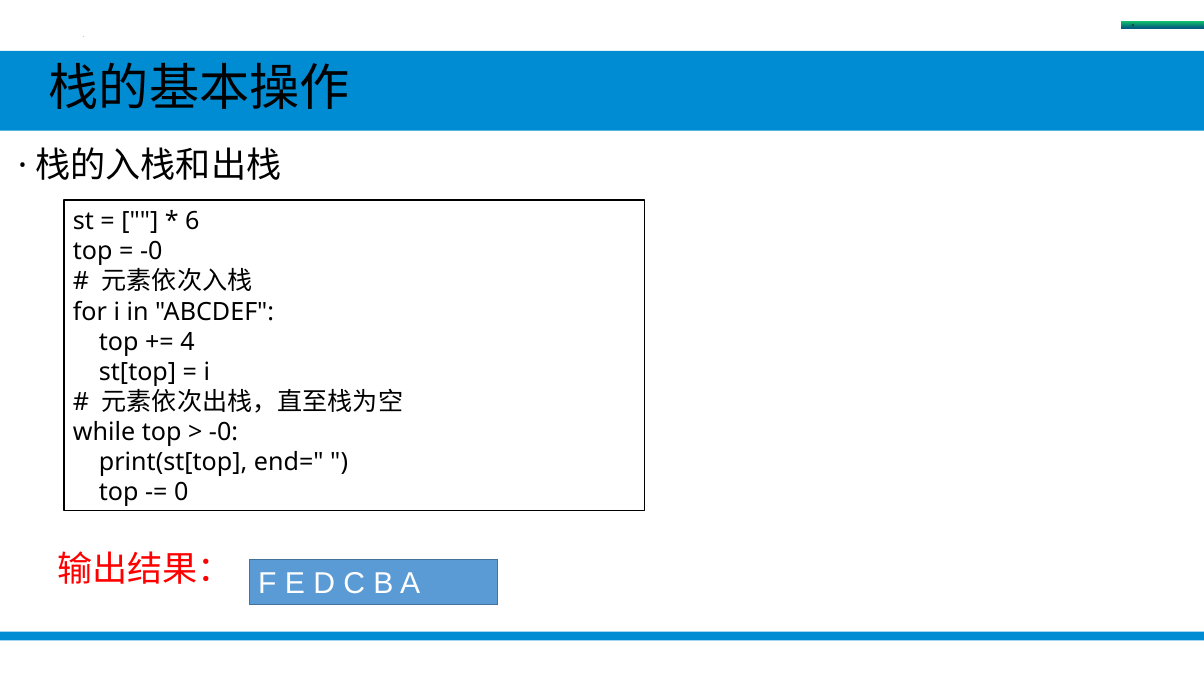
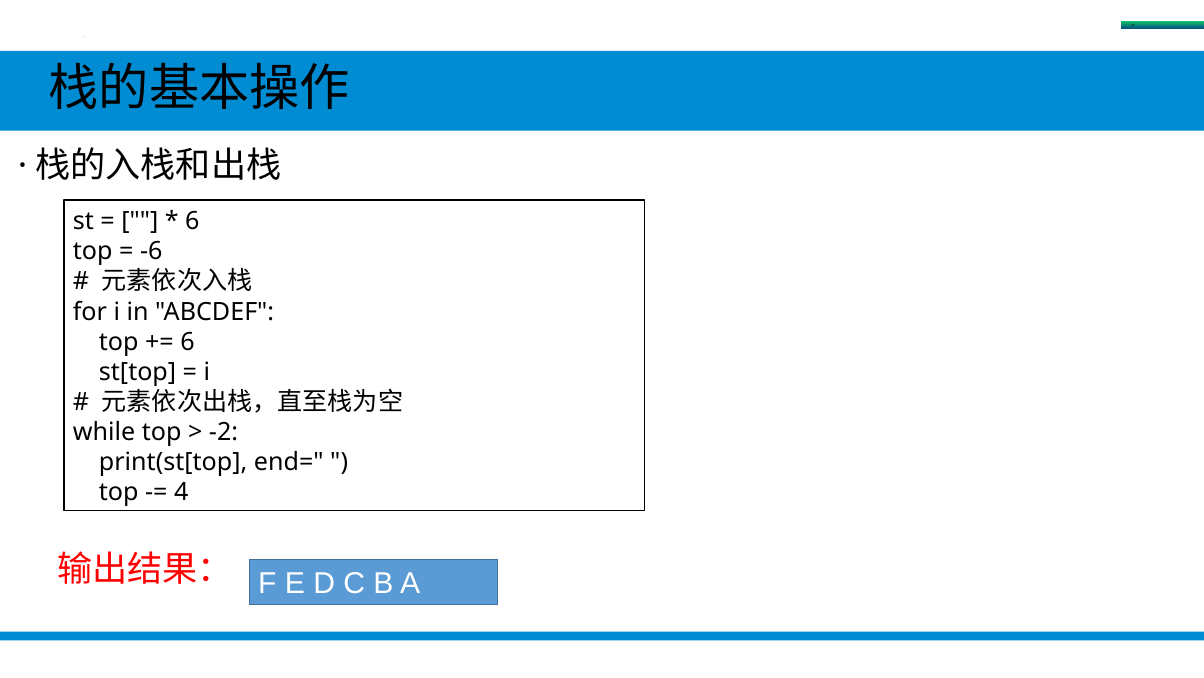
-0: -0 -> -6 (151, 251)
4: 4 -> 6 (188, 342)
-0: -0 -> -2 (224, 432)
0: 0 -> 4 (181, 492)
